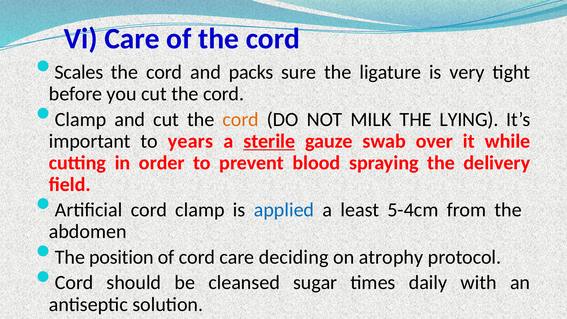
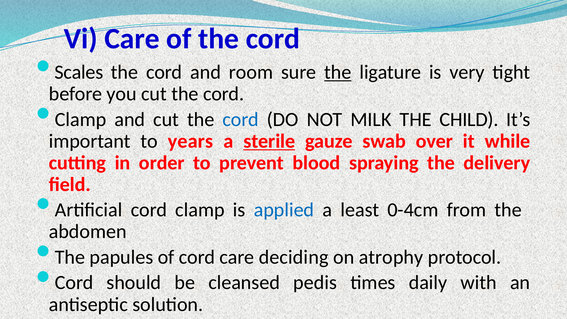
packs: packs -> room (251, 72)
the underline: none -> present (338, 72)
cord colour: orange -> blue (241, 119)
LYING: LYING -> CHILD (469, 119)
5-4cm: 5-4cm -> 0-4cm (413, 210)
position: position -> papules (121, 257)
sugar: sugar -> pedis (315, 283)
